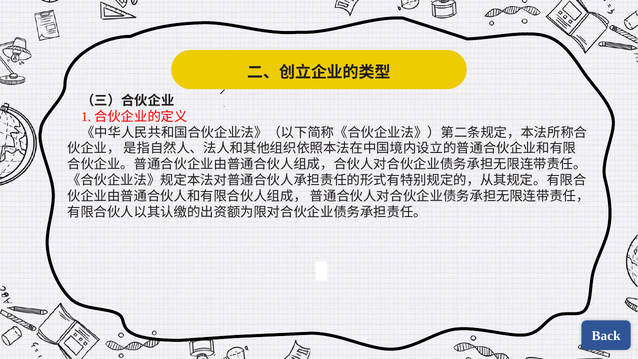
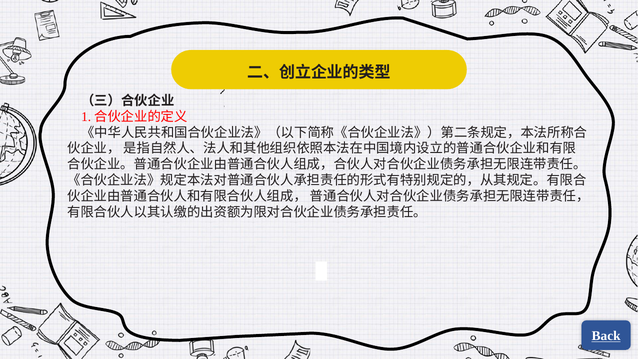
Back underline: none -> present (606, 336)
